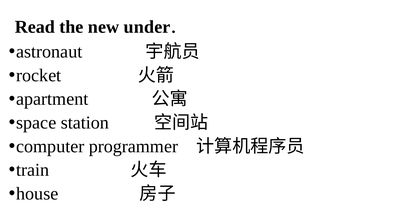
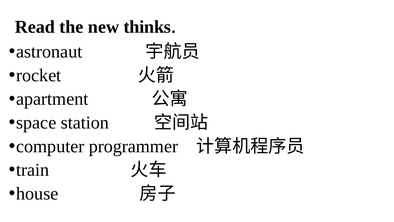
under: under -> thinks (147, 27)
